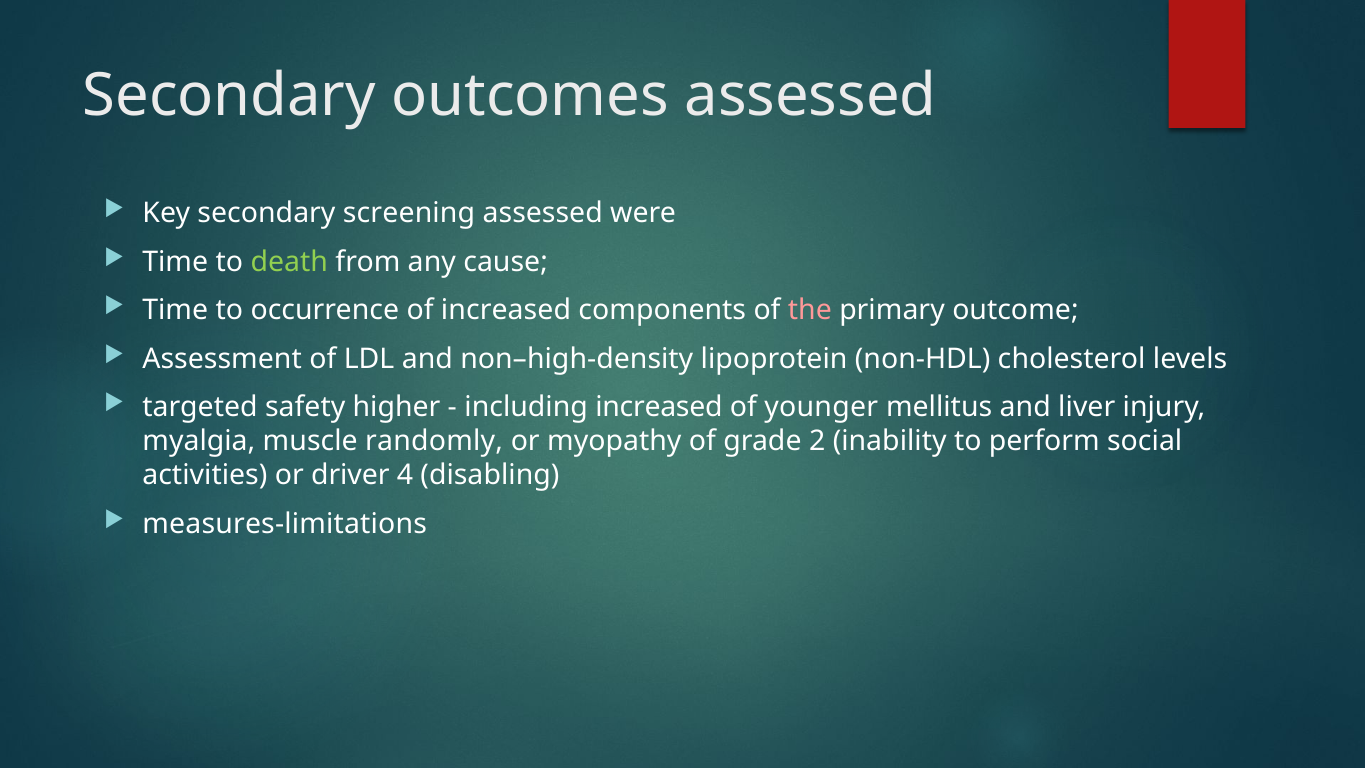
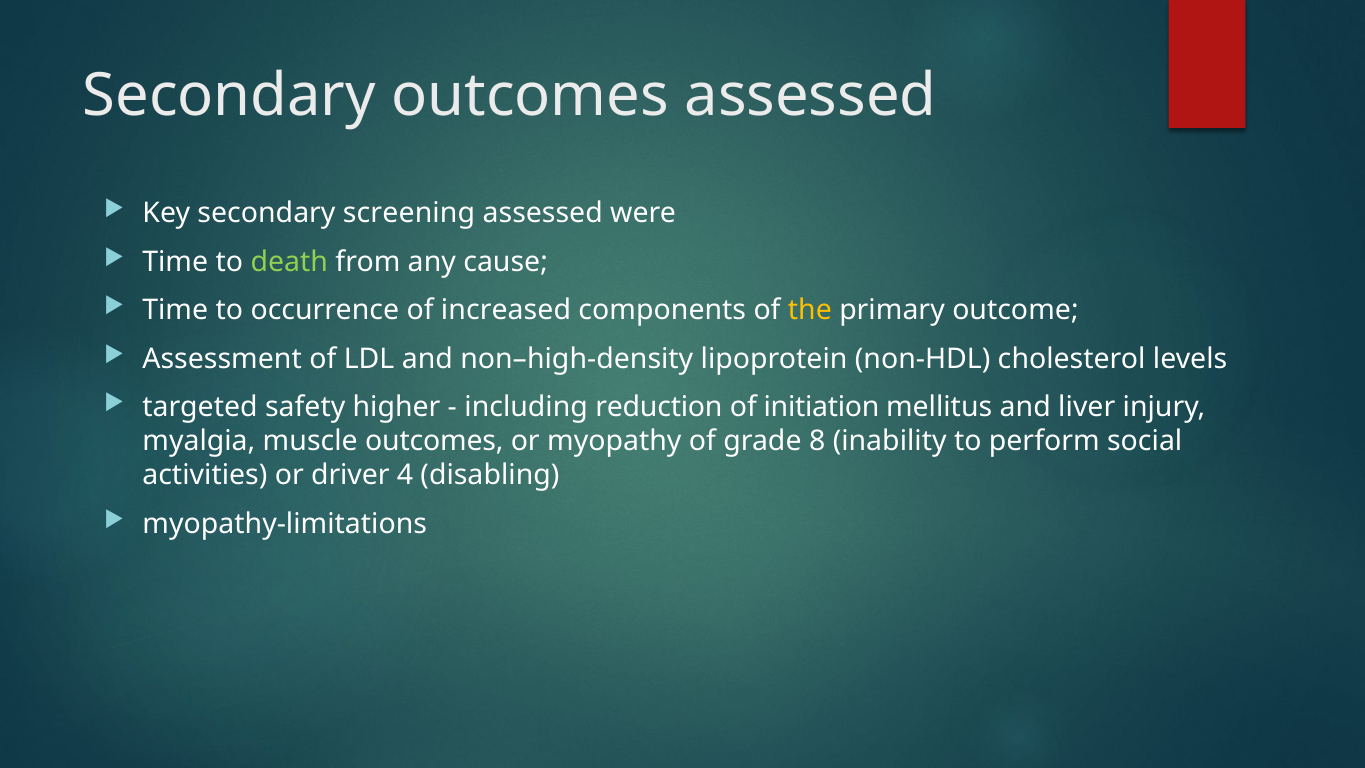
the colour: pink -> yellow (810, 310)
including increased: increased -> reduction (659, 407)
younger: younger -> initiation (822, 407)
muscle randomly: randomly -> outcomes (434, 441)
2: 2 -> 8 (817, 441)
measures-limitations: measures-limitations -> myopathy-limitations (285, 524)
